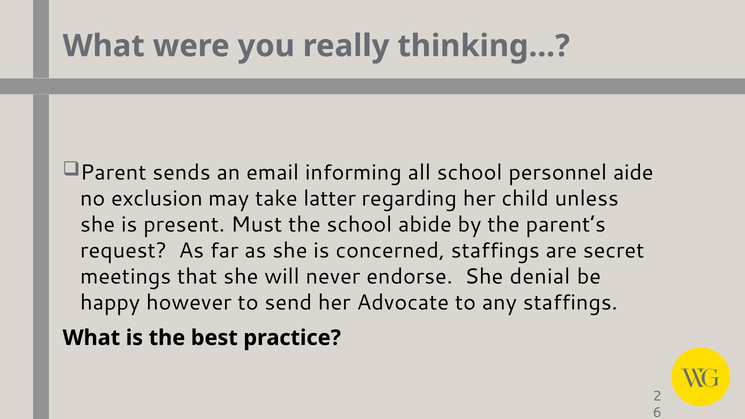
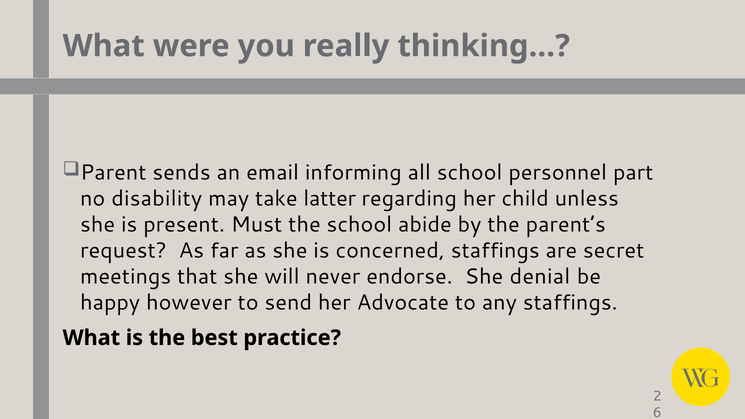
aide: aide -> part (633, 173)
exclusion: exclusion -> disability (157, 199)
